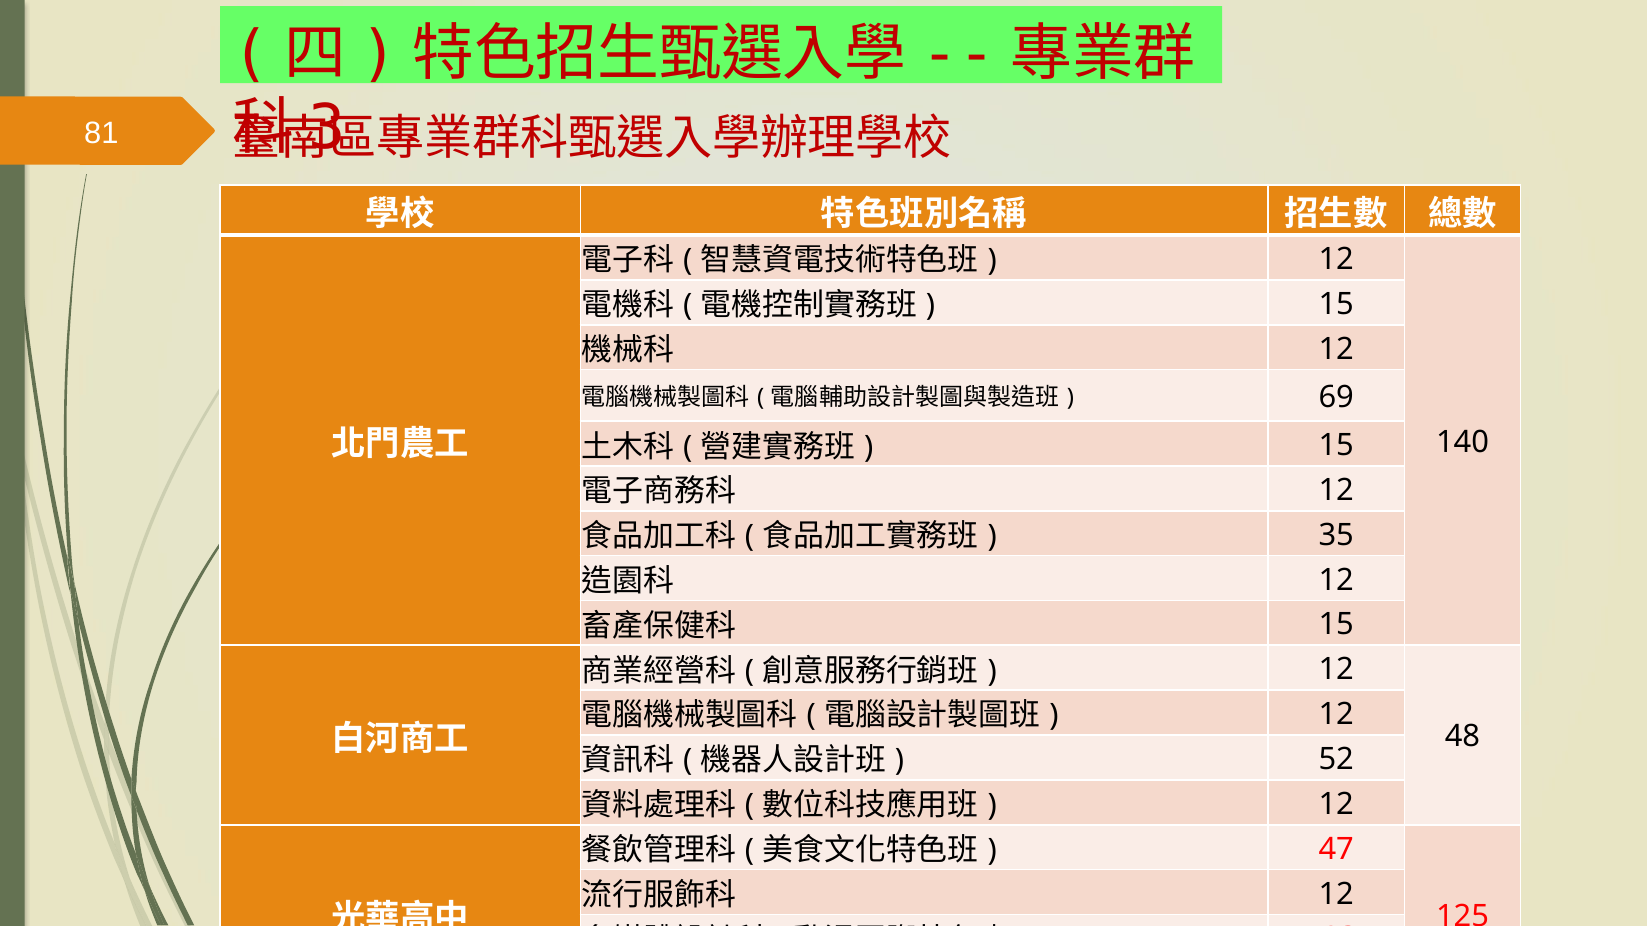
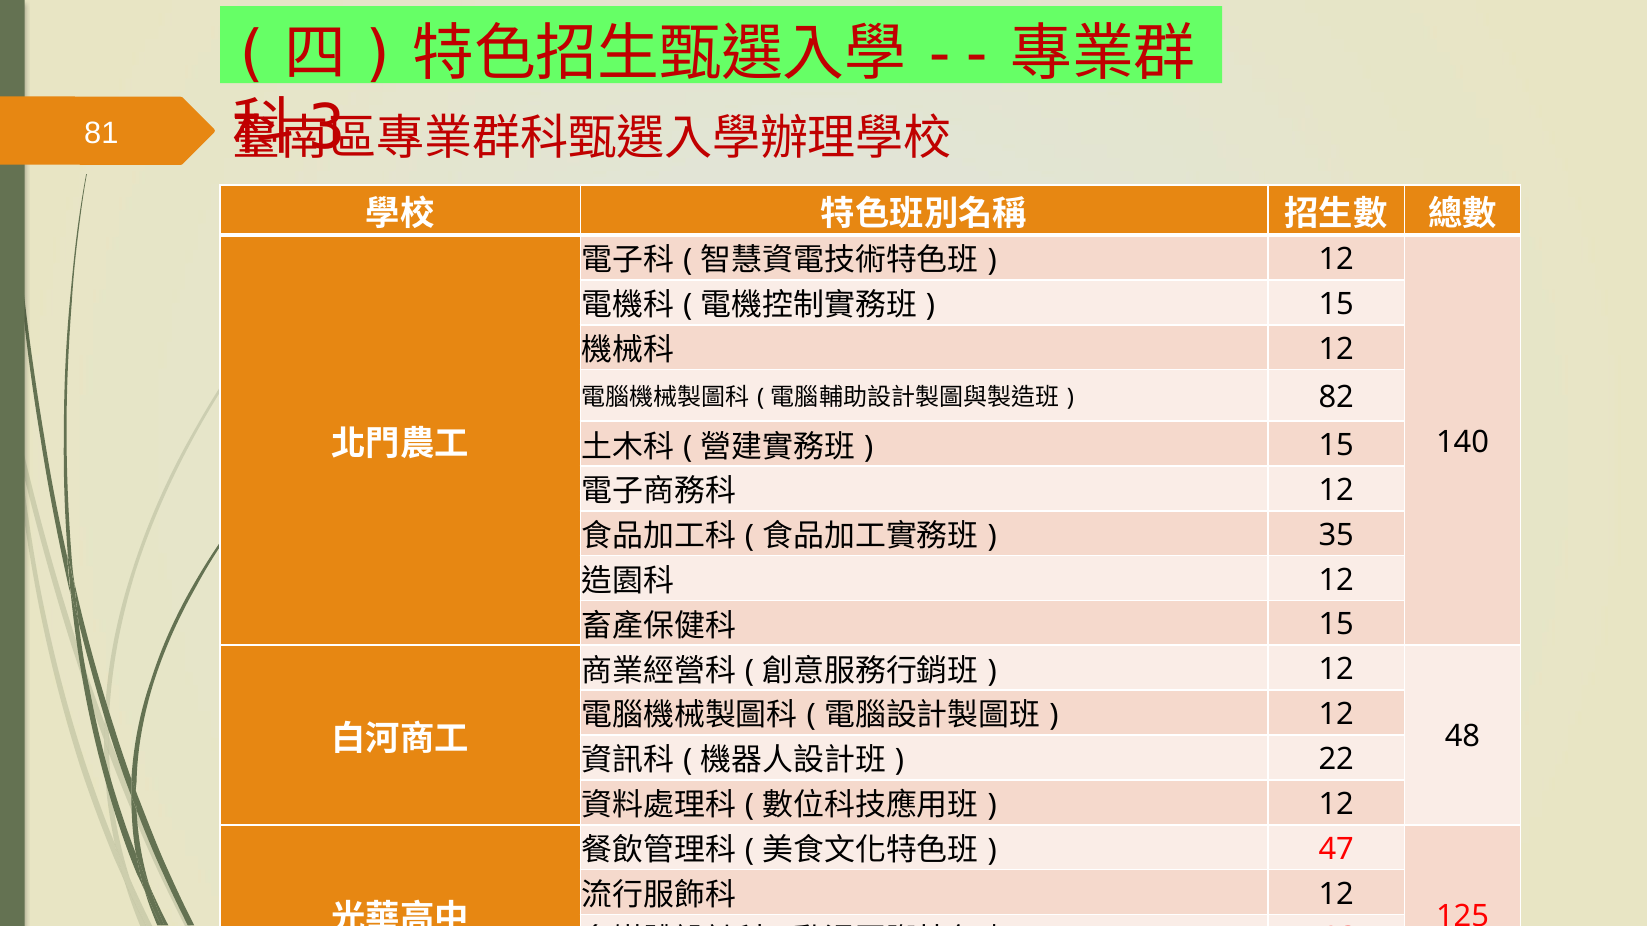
69: 69 -> 82 (1336, 397)
52: 52 -> 22 (1336, 760)
